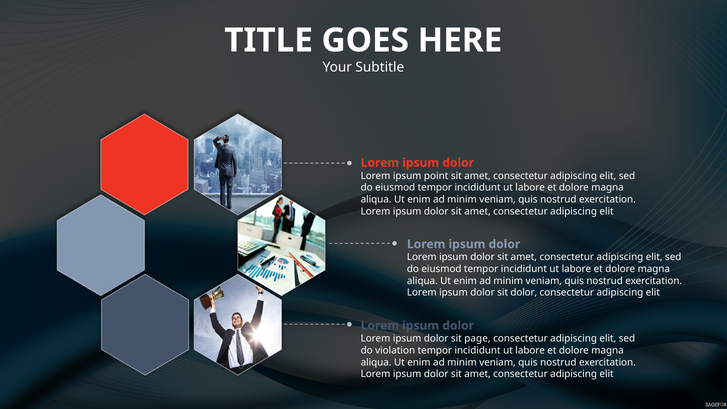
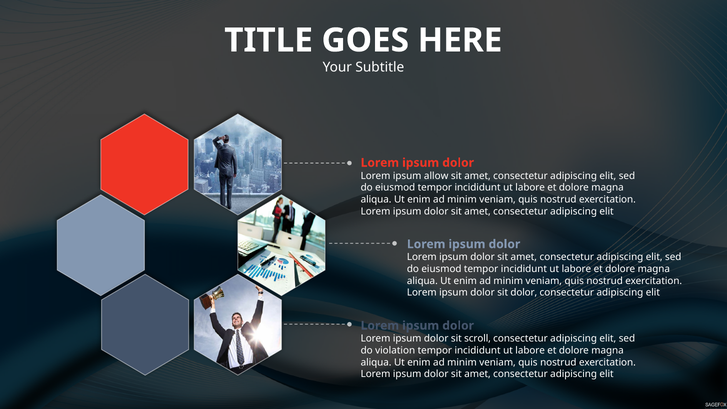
point: point -> allow (436, 176)
page: page -> scroll (478, 339)
